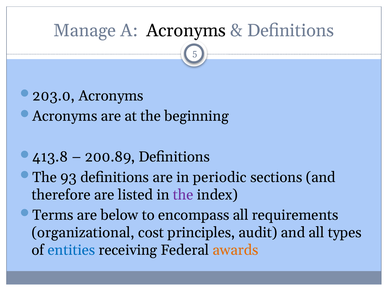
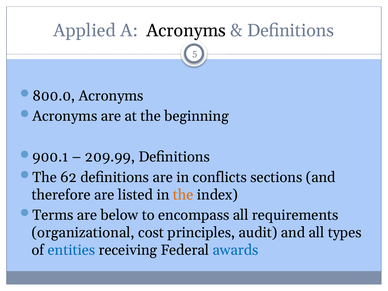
Manage: Manage -> Applied (85, 31)
203.0: 203.0 -> 800.0 (54, 96)
413.8: 413.8 -> 900.1 (50, 157)
200.89: 200.89 -> 209.99 (110, 157)
93: 93 -> 62 (69, 177)
periodic: periodic -> conflicts (220, 177)
the colour: purple -> orange (183, 195)
awards colour: orange -> blue (236, 250)
